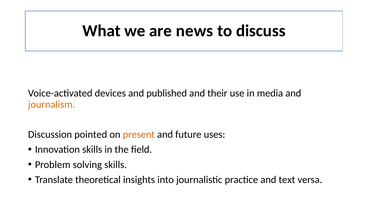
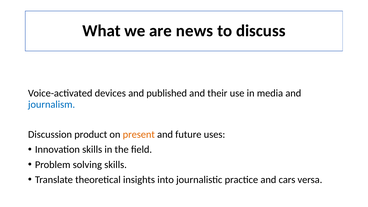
journalism colour: orange -> blue (52, 104)
pointed: pointed -> product (91, 135)
text: text -> cars (287, 180)
